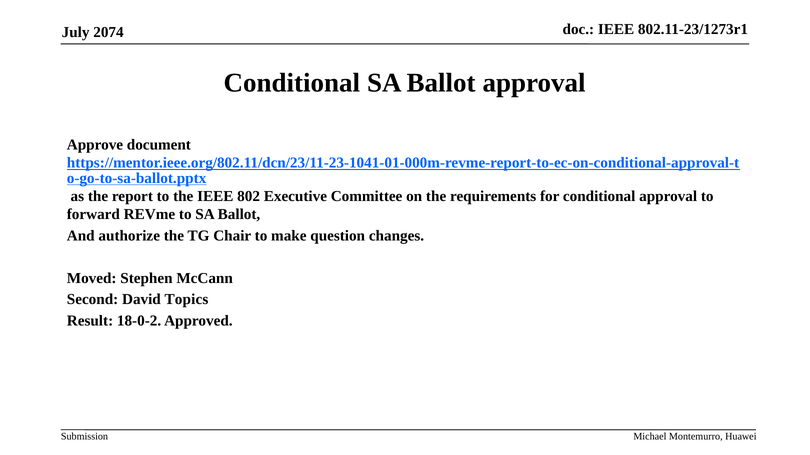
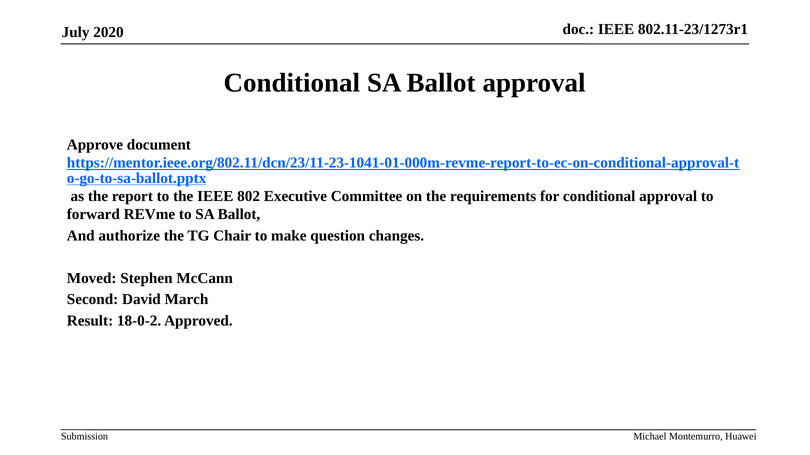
2074: 2074 -> 2020 (108, 32)
Topics: Topics -> March (187, 300)
